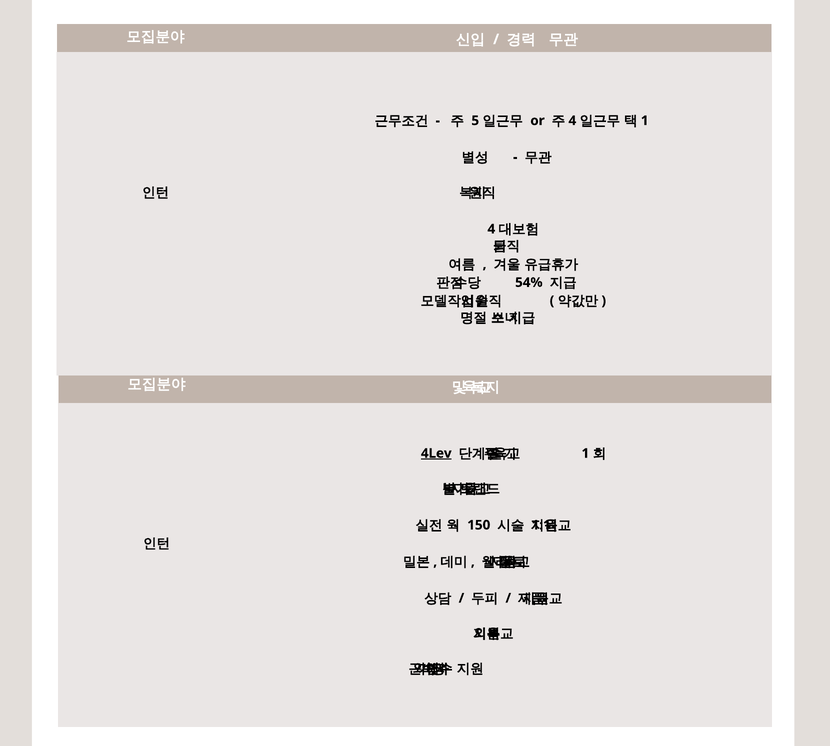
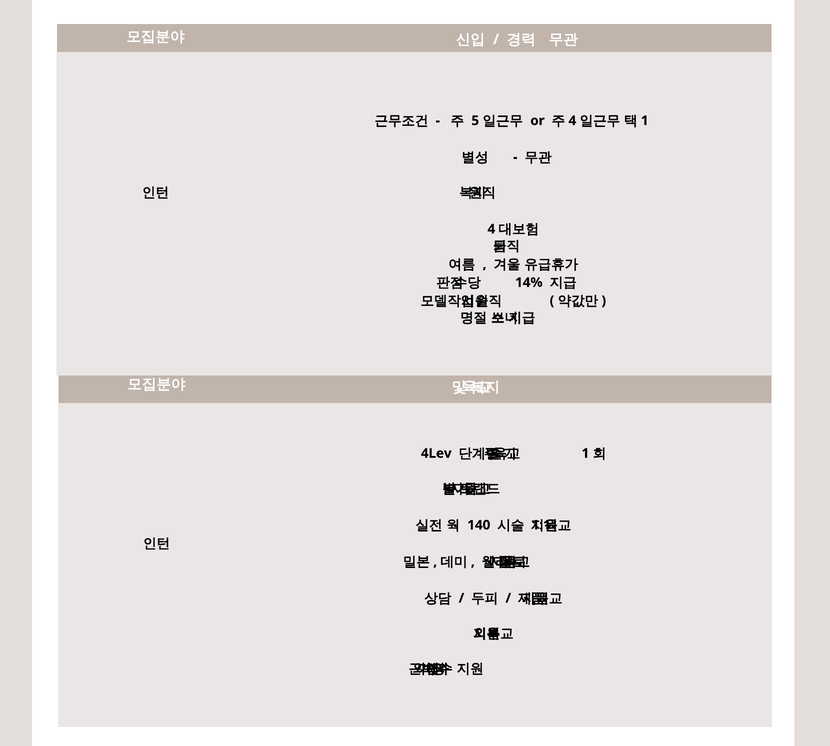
54%: 54% -> 14% (529, 282)
4Lev underline: present -> none (436, 453)
150: 150 -> 140 (479, 525)
